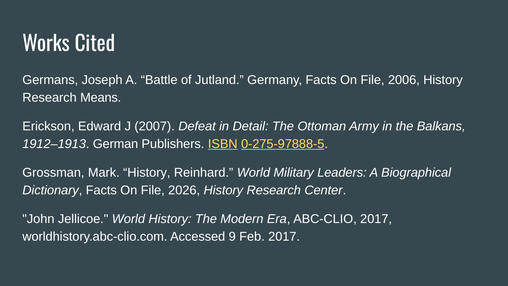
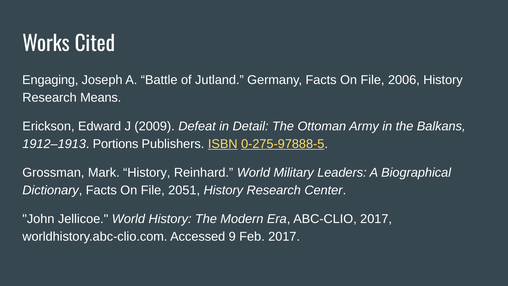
Germans: Germans -> Engaging (50, 80)
2007: 2007 -> 2009 (155, 126)
German: German -> Portions (116, 144)
2026: 2026 -> 2051 (184, 190)
